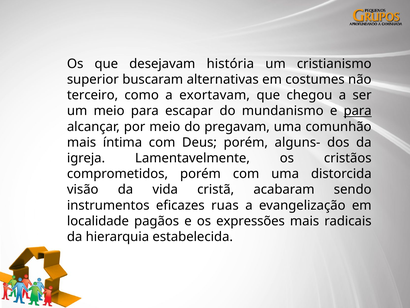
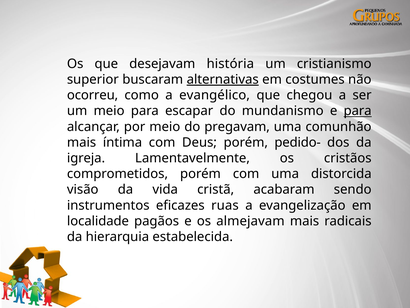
alternativas underline: none -> present (223, 79)
terceiro: terceiro -> ocorreu (93, 95)
exortavam: exortavam -> evangélico (215, 95)
alguns-: alguns- -> pedido- (298, 142)
expressões: expressões -> almejavam (250, 221)
